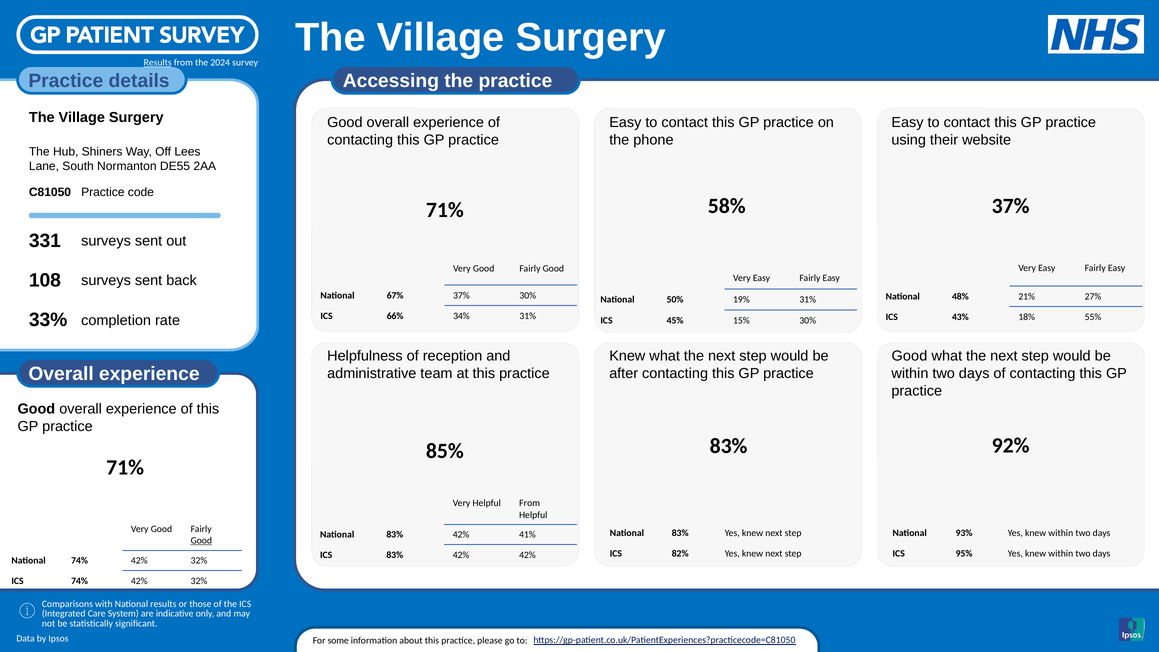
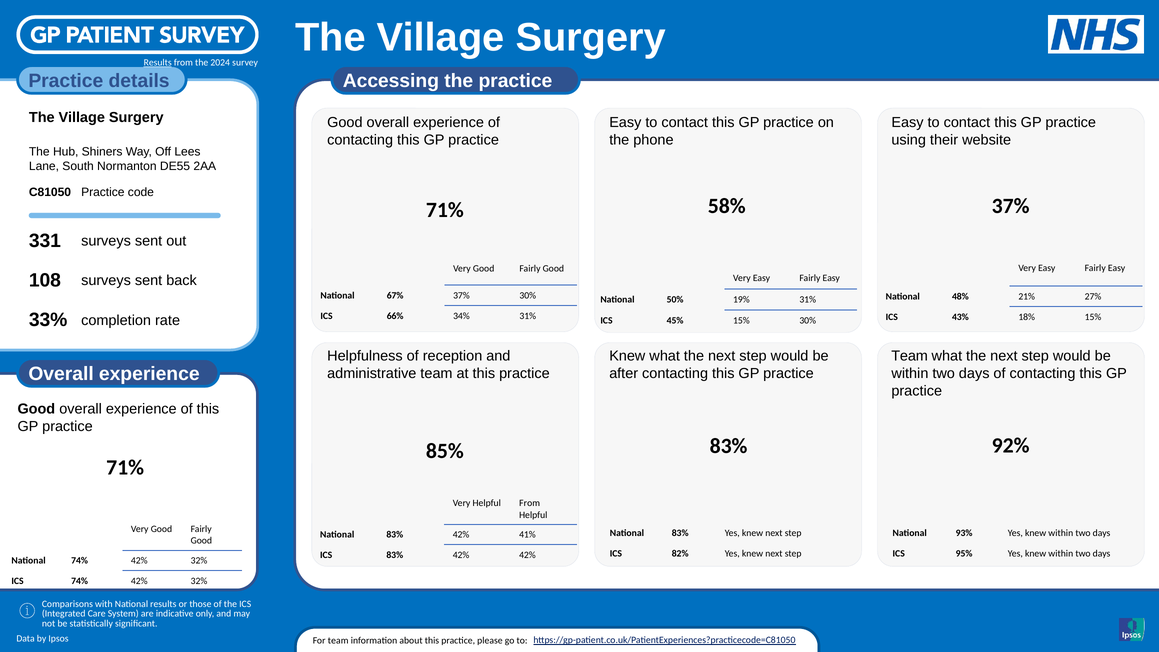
18% 55%: 55% -> 15% (1093, 317)
Good: Good -> Team (910, 356)
Good underline: present -> none (201, 541)
For some: some -> team (338, 641)
